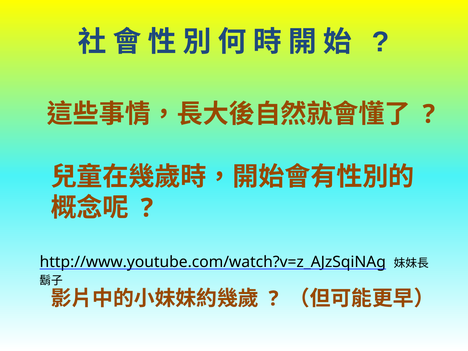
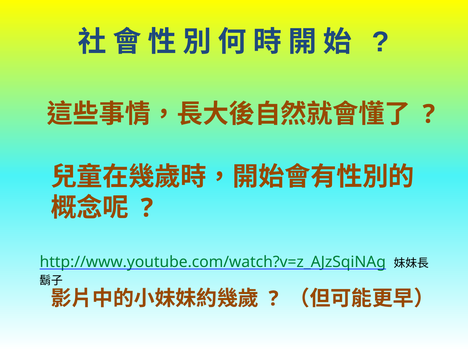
http://www.youtube.com/watch?v=z_AJzSqiNAg colour: black -> green (213, 262)
